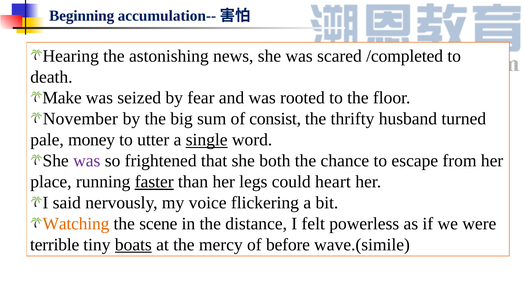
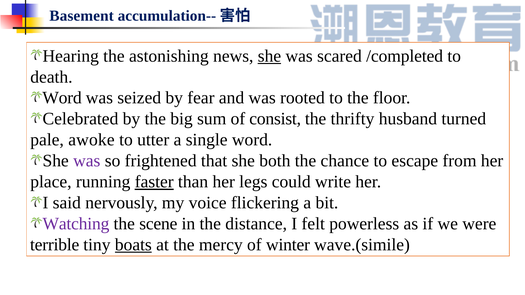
Beginning: Beginning -> Basement (82, 16)
she underline: none -> present (269, 56)
Make: Make -> Word (62, 98)
November: November -> Celebrated (80, 119)
money: money -> awoke (91, 140)
single underline: present -> none (207, 140)
heart: heart -> write (333, 182)
Watching colour: orange -> purple (76, 224)
before: before -> winter (288, 245)
